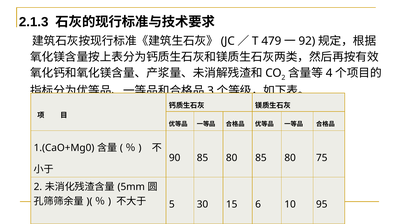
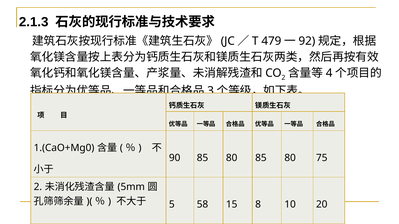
30: 30 -> 58 (202, 205)
15 6: 6 -> 8 (258, 205)
95: 95 -> 20 (322, 205)
